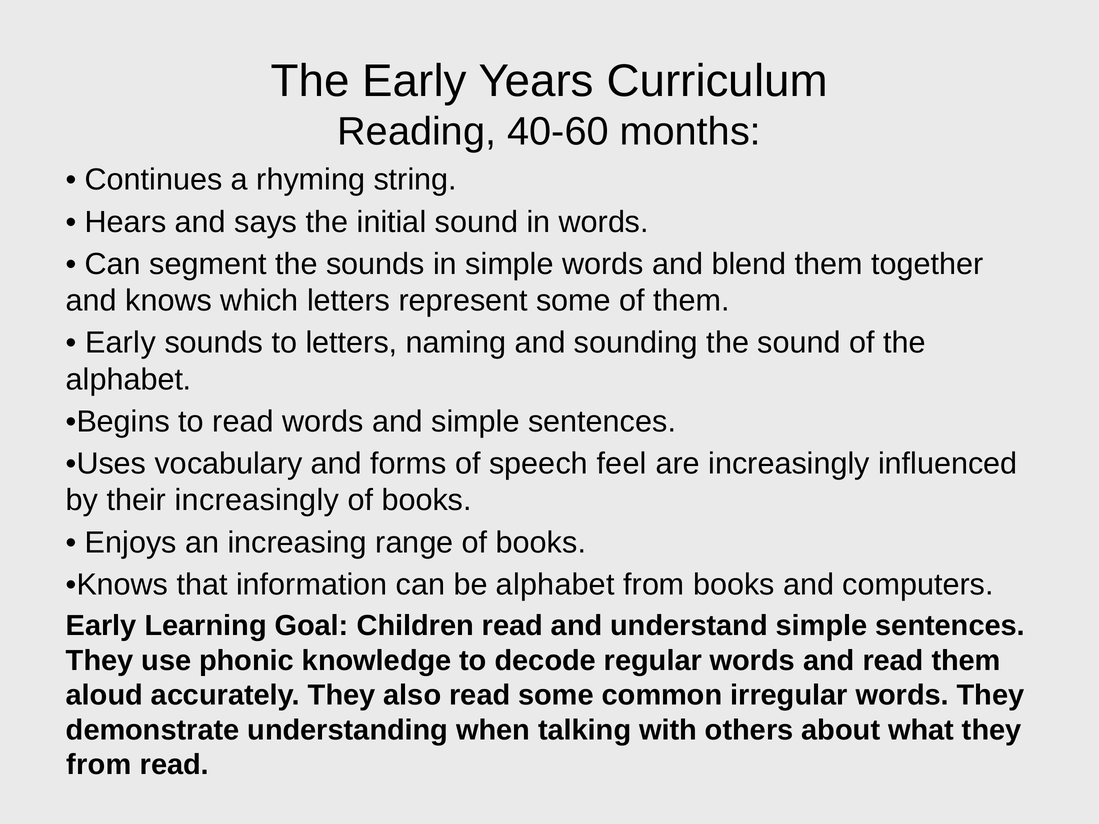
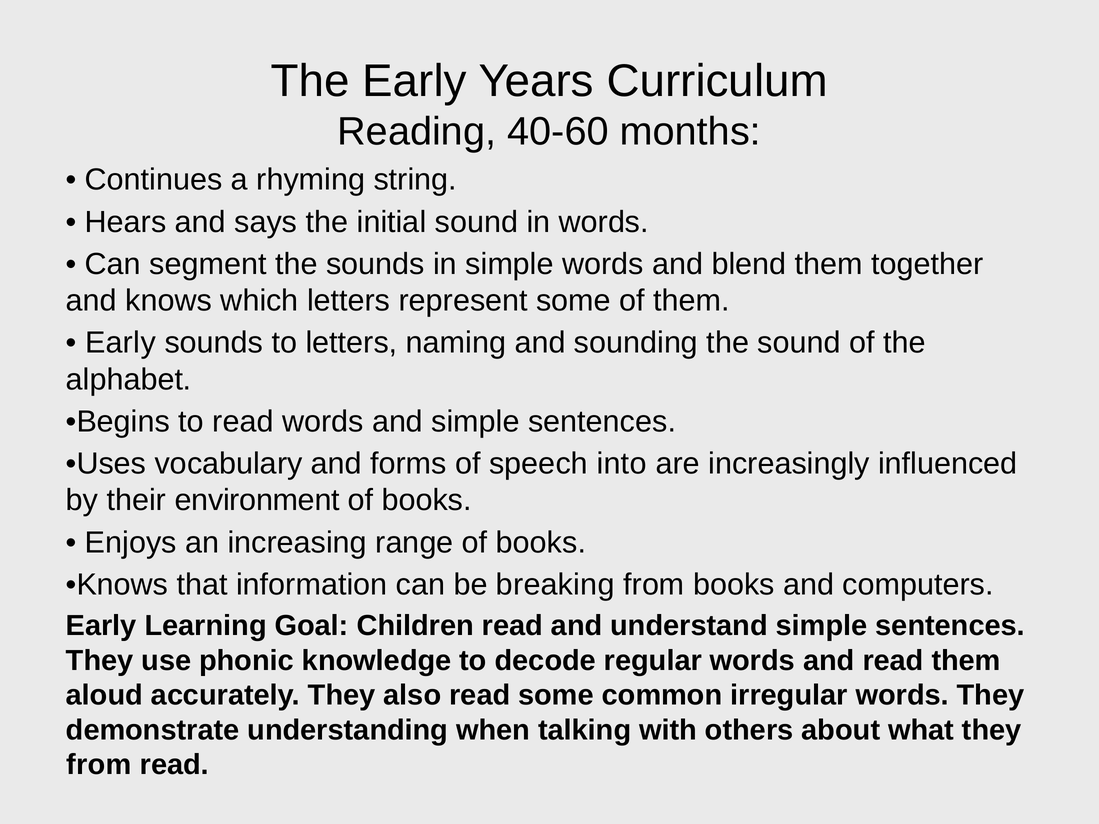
feel: feel -> into (622, 464)
their increasingly: increasingly -> environment (257, 501)
be alphabet: alphabet -> breaking (555, 585)
